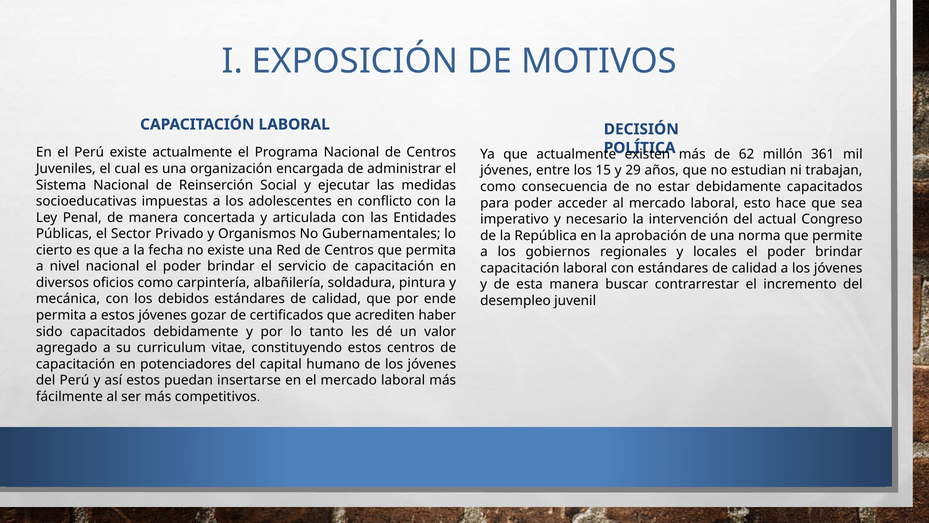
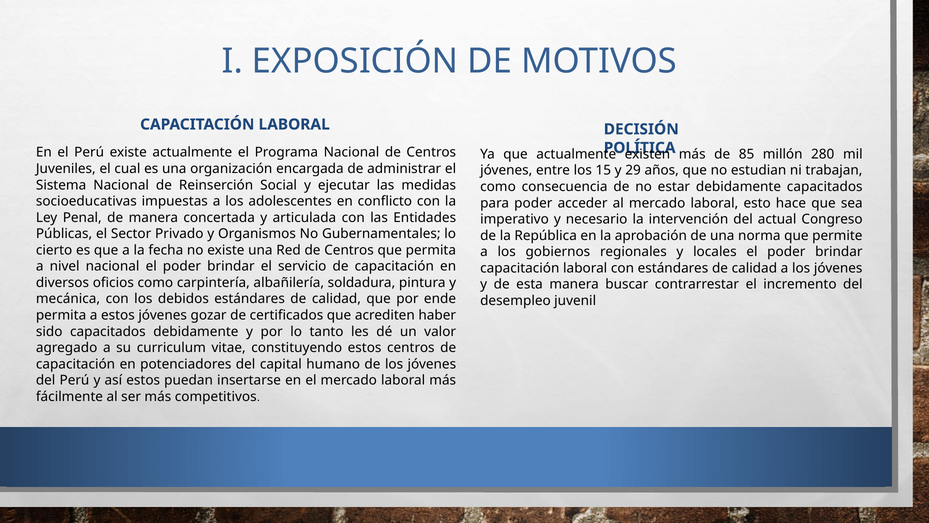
62: 62 -> 85 (747, 154)
361: 361 -> 280 (823, 154)
